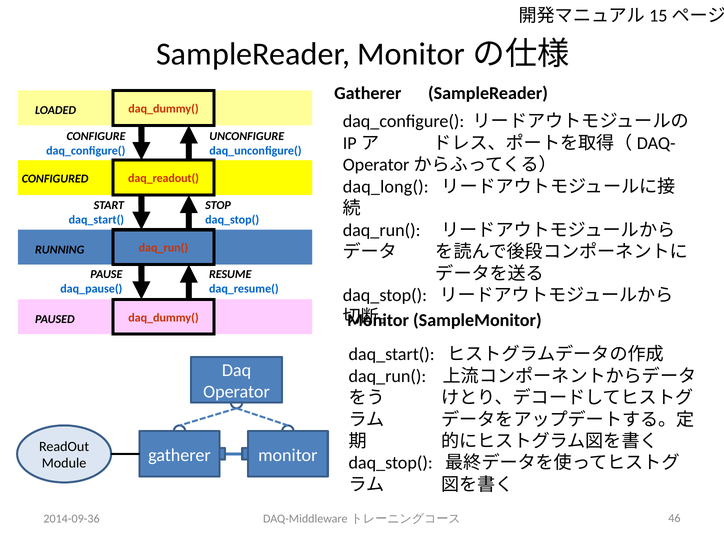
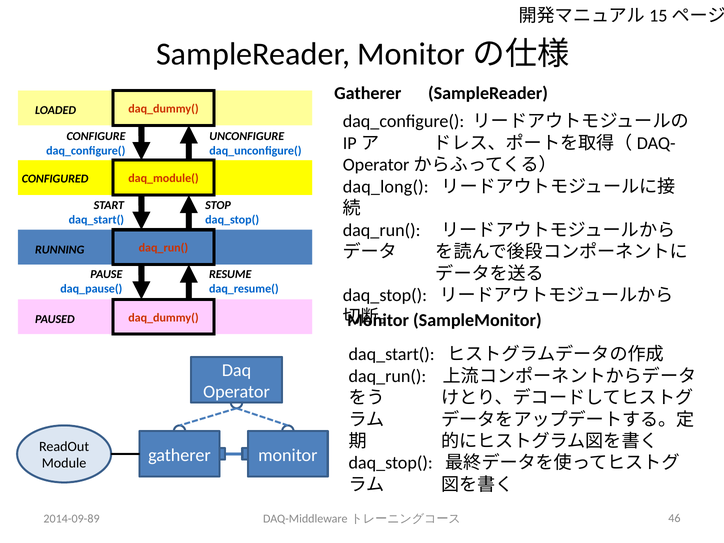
daq_readout(: daq_readout( -> daq_module( (163, 178)
2014-09-36: 2014-09-36 -> 2014-09-89 (72, 519)
